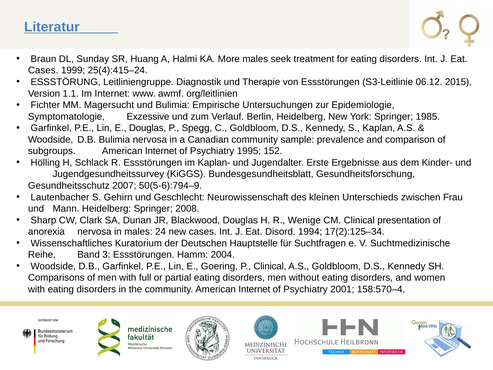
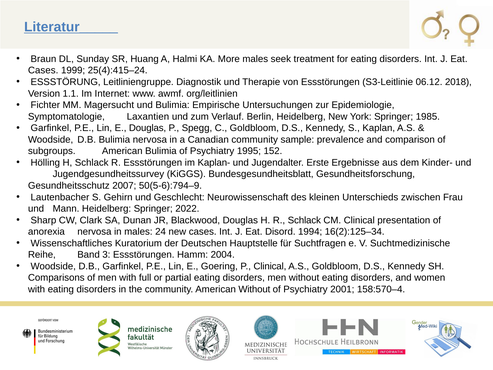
2015: 2015 -> 2018 (458, 82)
Exzessive: Exzessive -> Laxantien (148, 116)
subgroups American Internet: Internet -> Bulimia (161, 151)
2008: 2008 -> 2022 (187, 209)
R Wenige: Wenige -> Schlack (304, 220)
17(2):125–34: 17(2):125–34 -> 16(2):125–34 (355, 232)
community American Internet: Internet -> Without (254, 289)
